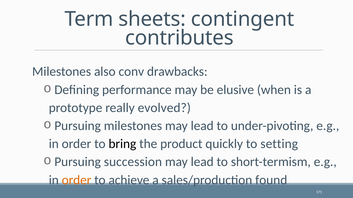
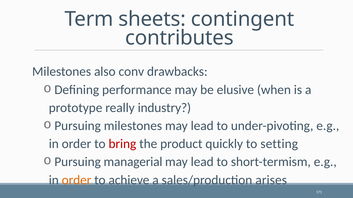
evolved: evolved -> industry (164, 108)
bring colour: black -> red (122, 144)
succession: succession -> managerial (133, 162)
found: found -> arises (271, 180)
